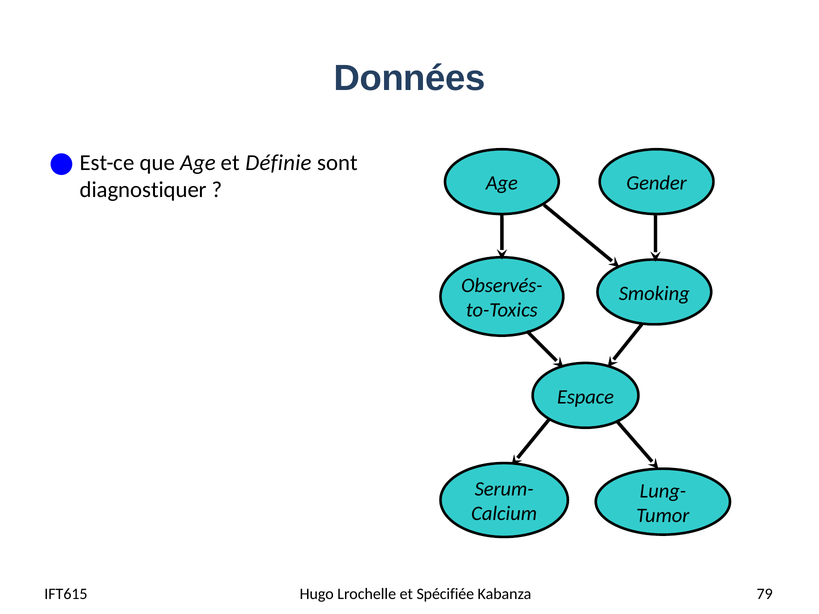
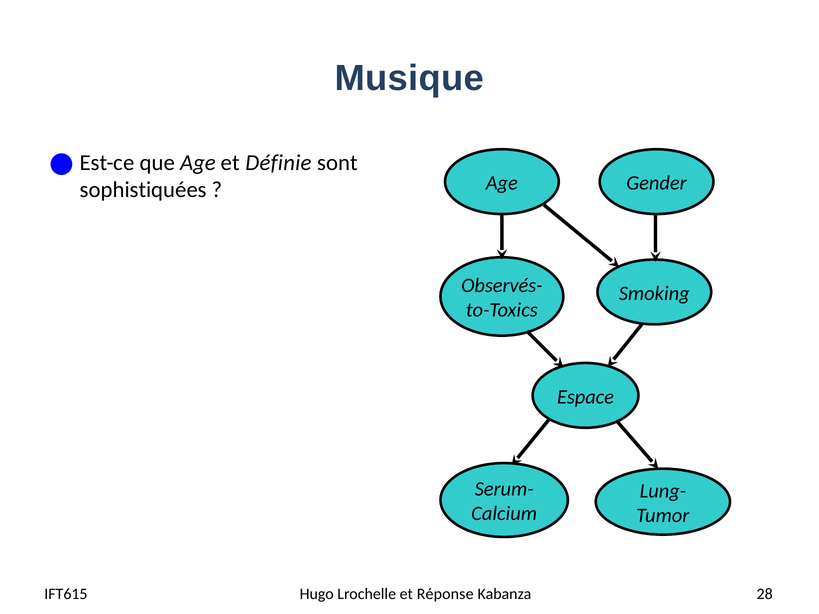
Données: Données -> Musique (409, 78)
diagnostiquer: diagnostiquer -> sophistiquées (143, 190)
Spécifiée: Spécifiée -> Réponse (445, 594)
79: 79 -> 28 (765, 594)
